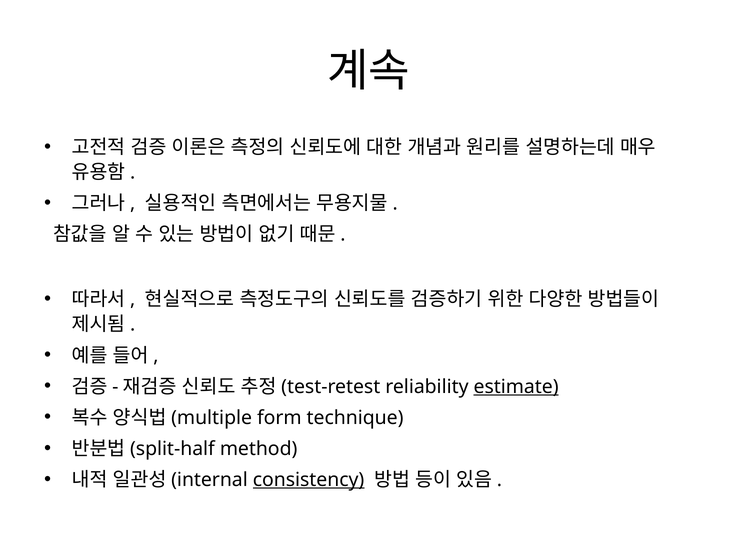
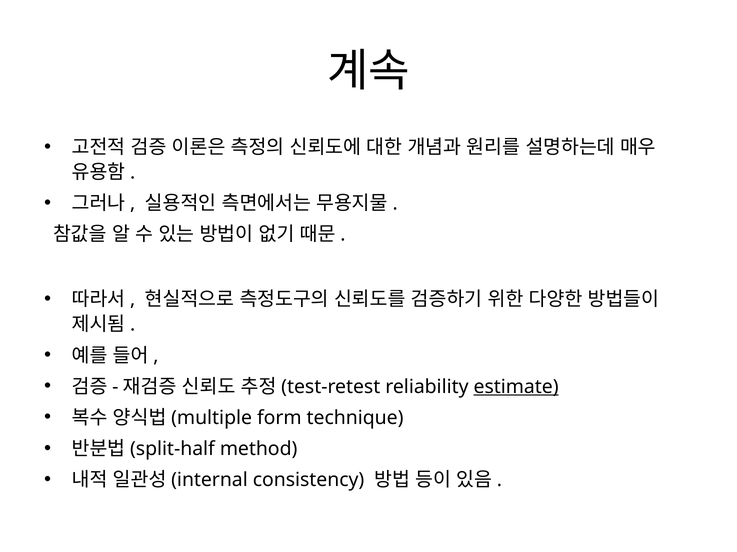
consistency underline: present -> none (309, 480)
